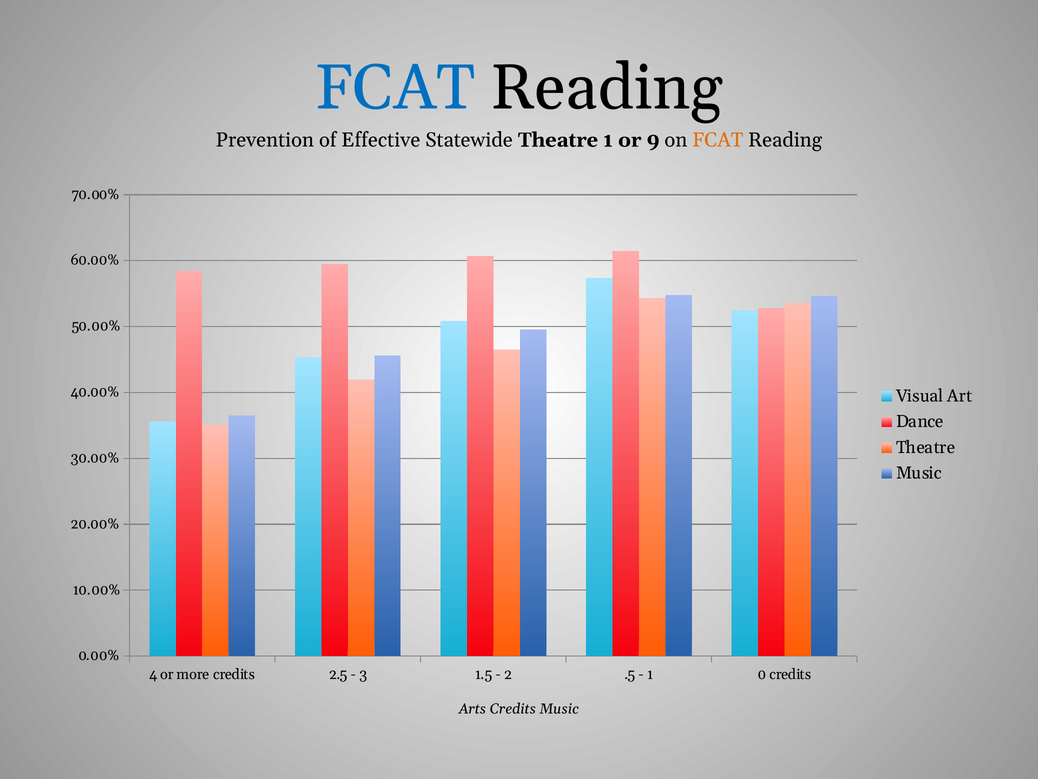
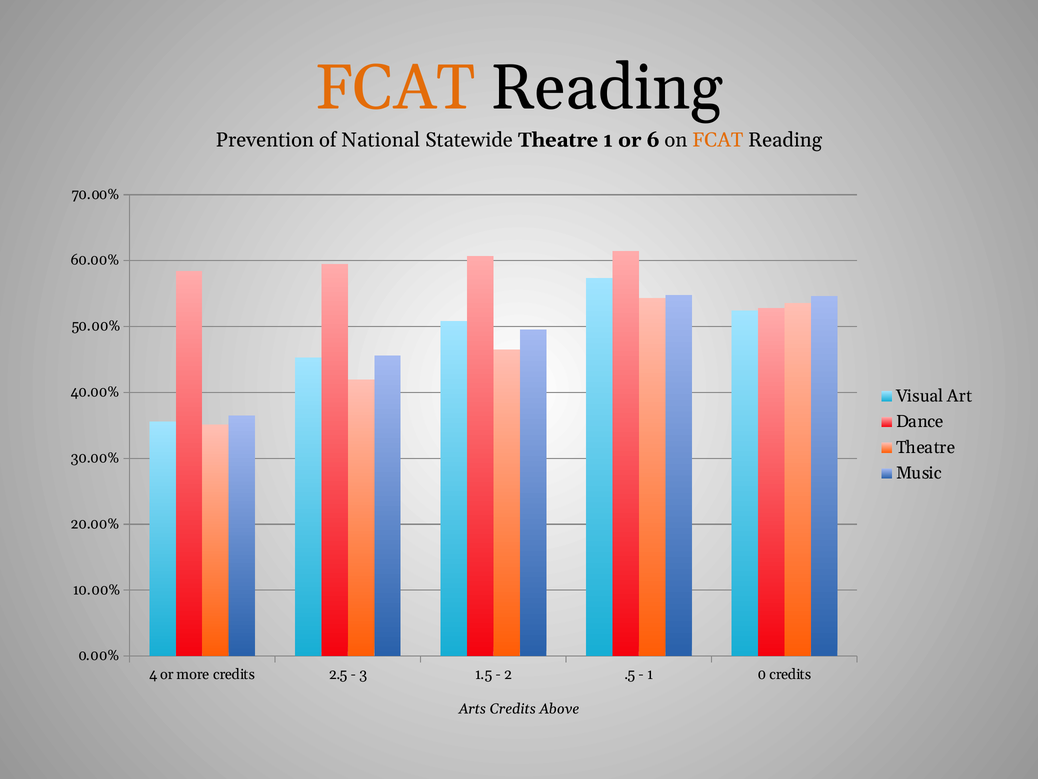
FCAT colour: blue -> orange (395, 88)
Effective: Effective -> National (381, 140)
9: 9 -> 6 (653, 140)
Credits Music: Music -> Above (559, 708)
